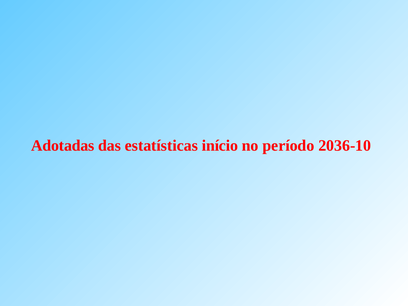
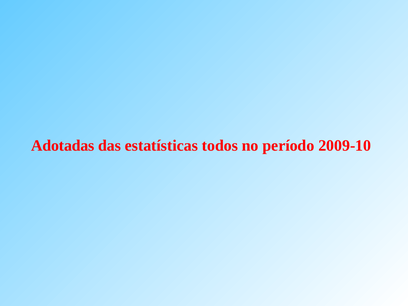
início: início -> todos (220, 145)
2036-10: 2036-10 -> 2009-10 (345, 145)
